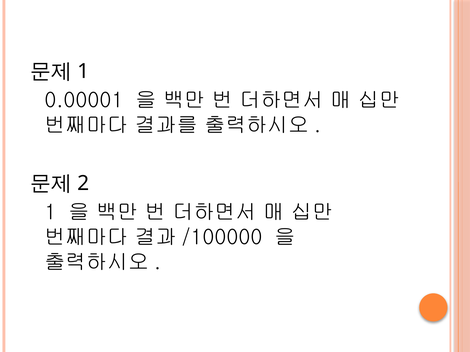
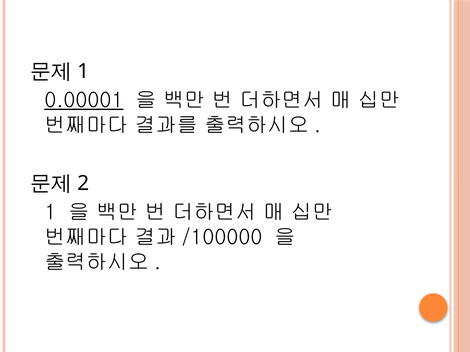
0.00001 underline: none -> present (84, 100)
